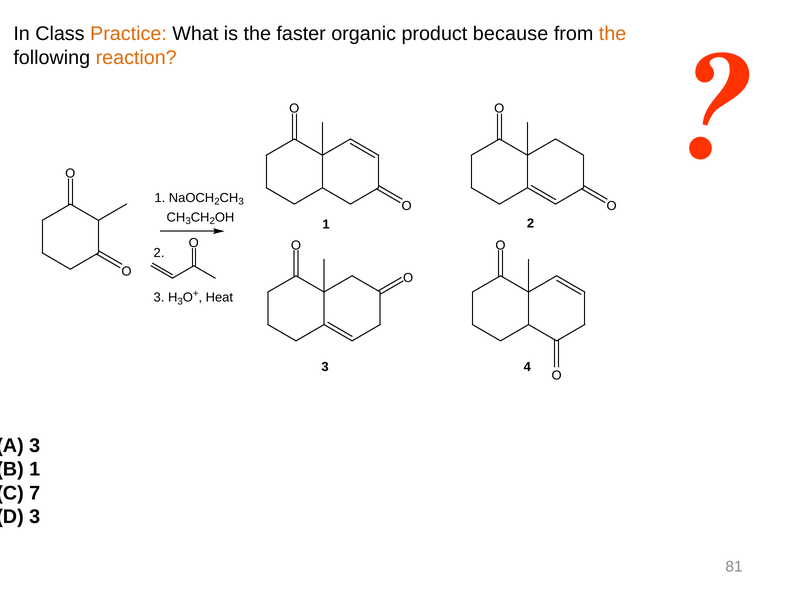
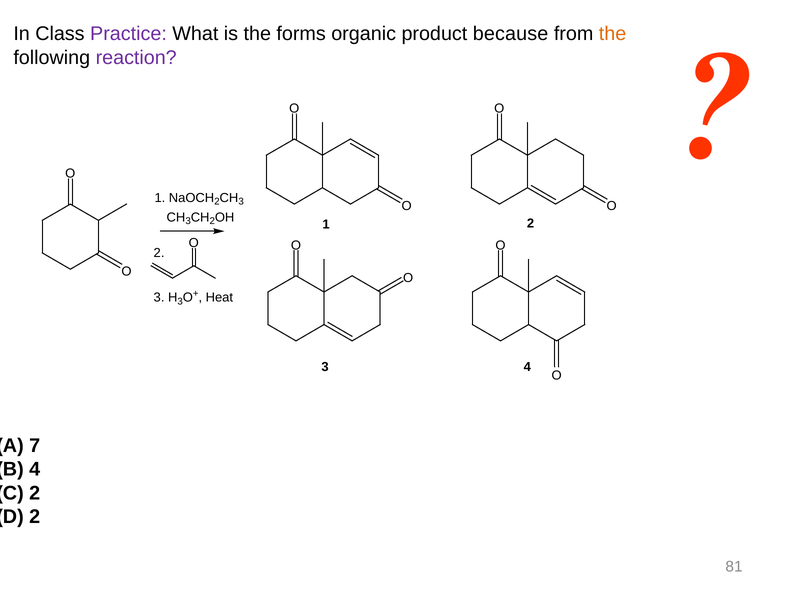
Practice colour: orange -> purple (128, 34)
faster: faster -> forms (301, 34)
reaction colour: orange -> purple (136, 58)
3: 3 -> 7 (35, 445)
1: 1 -> 4 (35, 469)
7: 7 -> 2 (35, 493)
3: 3 -> 2 (35, 516)
